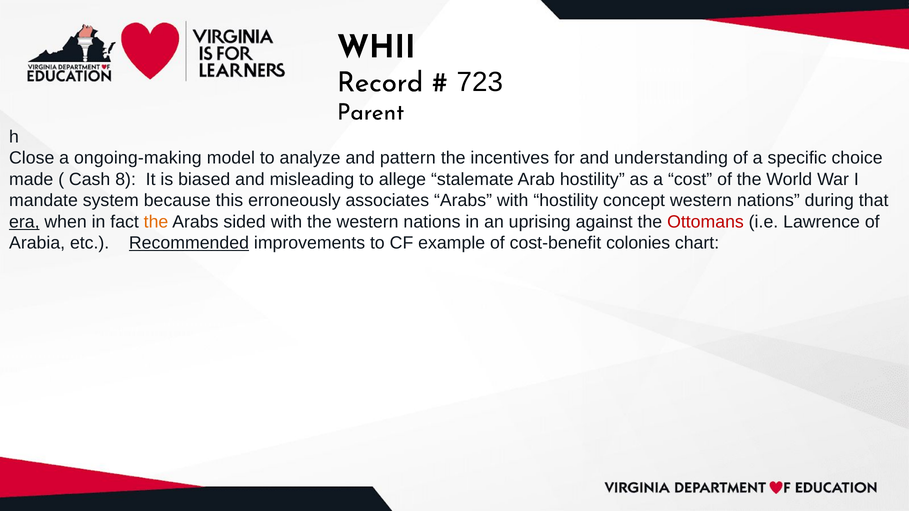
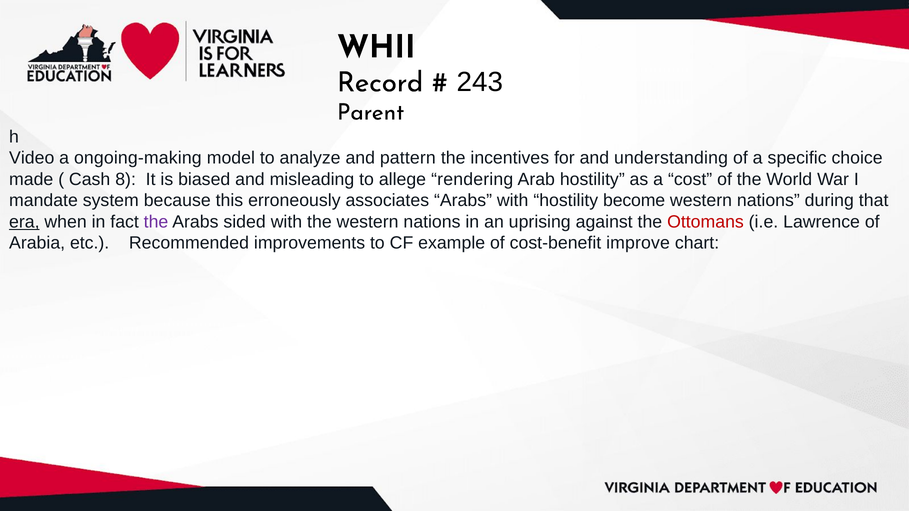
723: 723 -> 243 (480, 82)
Close: Close -> Video (32, 158)
stalemate: stalemate -> rendering (472, 179)
concept: concept -> become (634, 201)
the colour: orange -> purple (156, 222)
Recommended underline: present -> none (189, 243)
colonies: colonies -> improve (638, 243)
